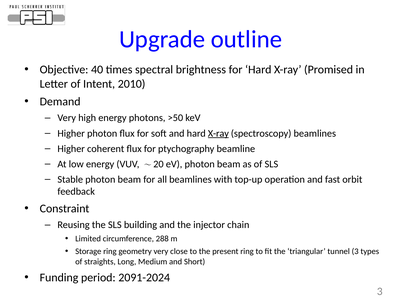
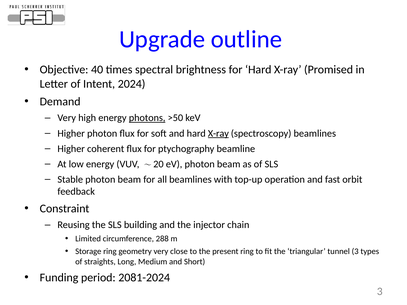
2010: 2010 -> 2024 (132, 84)
photons underline: none -> present (147, 118)
2091-2024: 2091-2024 -> 2081-2024 (144, 278)
